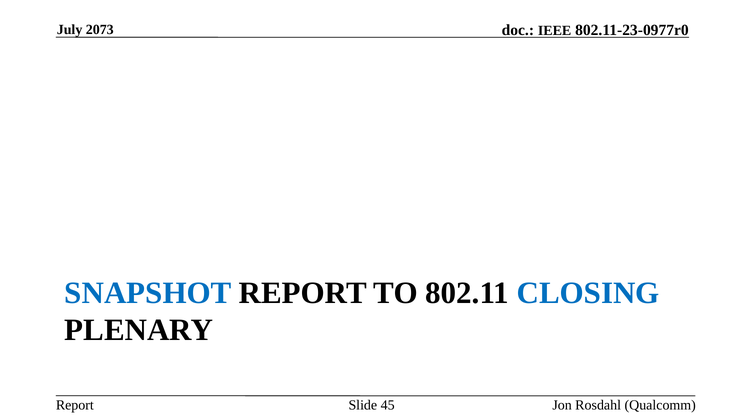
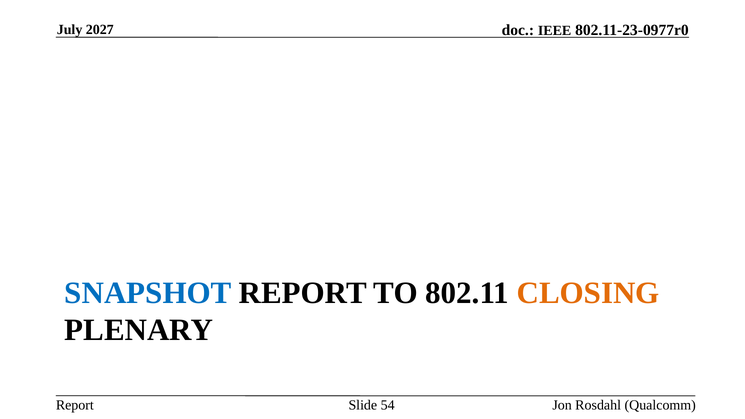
2073: 2073 -> 2027 (100, 30)
CLOSING colour: blue -> orange (588, 293)
45: 45 -> 54 (388, 405)
